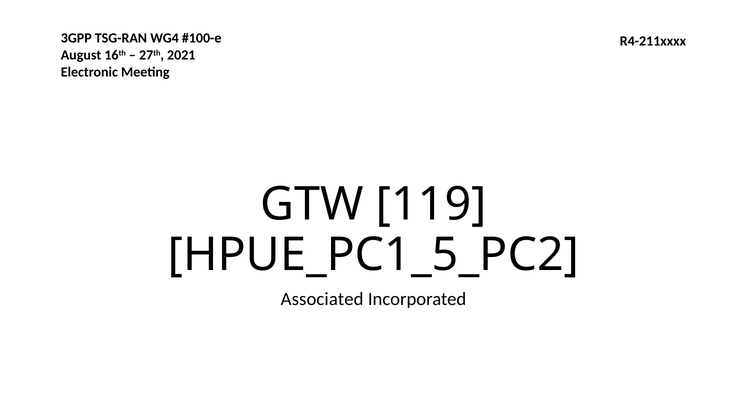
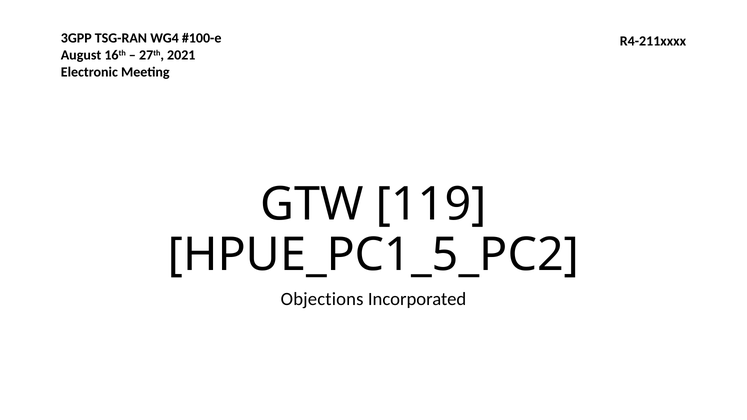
Associated: Associated -> Objections (322, 299)
